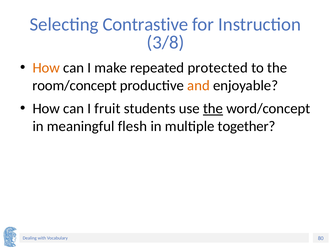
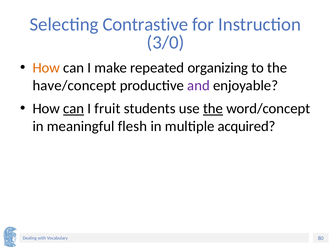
3/8: 3/8 -> 3/0 (165, 42)
protected: protected -> organizing (218, 68)
room/concept: room/concept -> have/concept (74, 86)
and colour: orange -> purple (198, 86)
can underline: none -> present (74, 109)
together: together -> acquired (247, 126)
